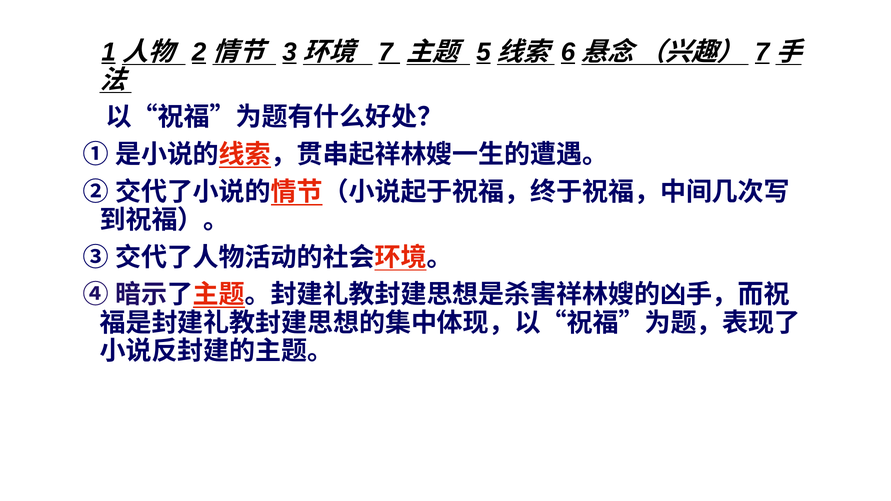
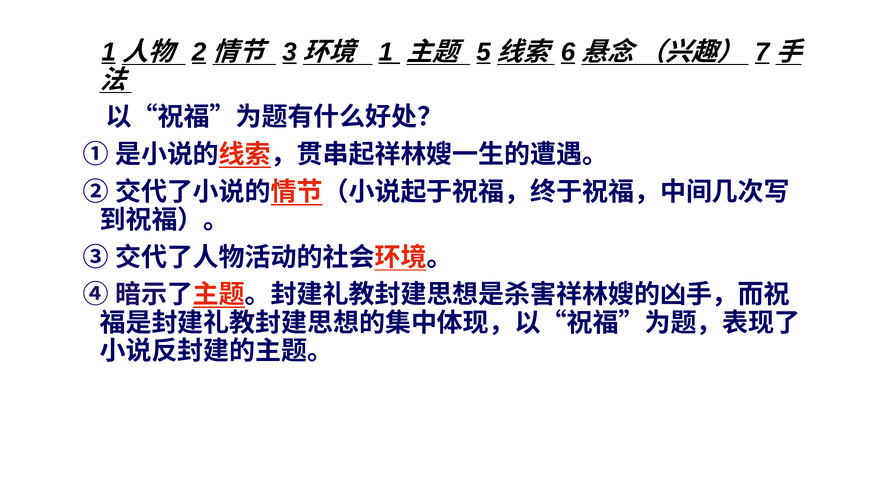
7: 7 -> 1 (386, 52)
